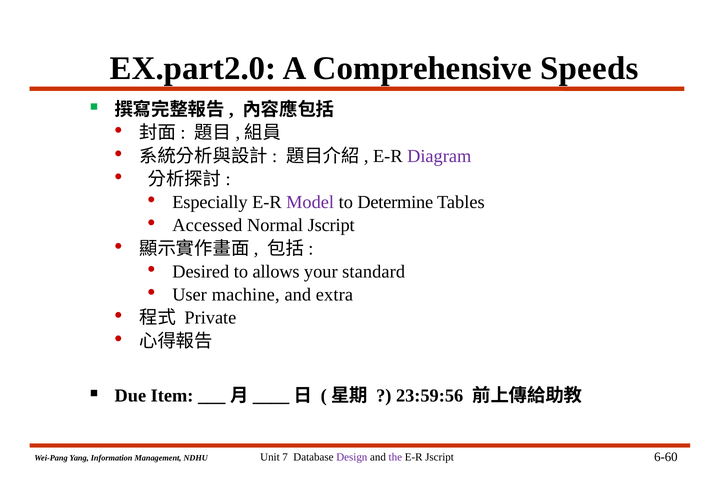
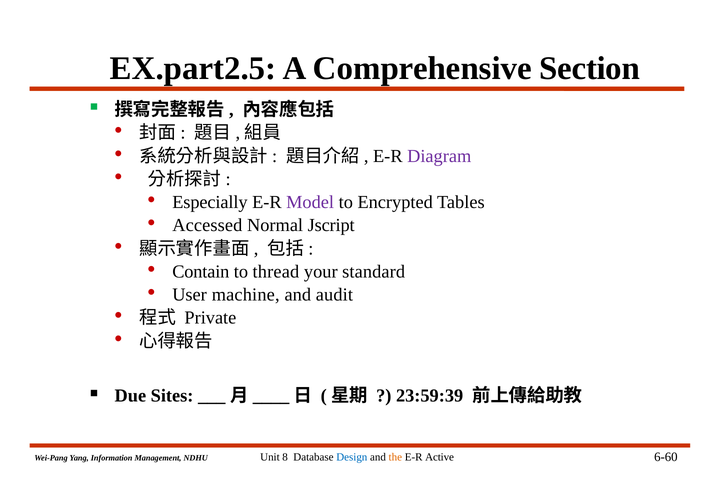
EX.part2.0: EX.part2.0 -> EX.part2.5 (193, 68)
Speeds: Speeds -> Section (590, 68)
Determine: Determine -> Encrypted (395, 202)
Desired: Desired -> Contain (201, 271)
allows: allows -> thread (276, 271)
extra: extra -> audit (334, 294)
Item: Item -> Sites (172, 395)
23:59:56: 23:59:56 -> 23:59:39 (430, 395)
7: 7 -> 8 (285, 457)
Design colour: purple -> blue (352, 457)
the colour: purple -> orange (395, 457)
E-R Jscript: Jscript -> Active (440, 457)
